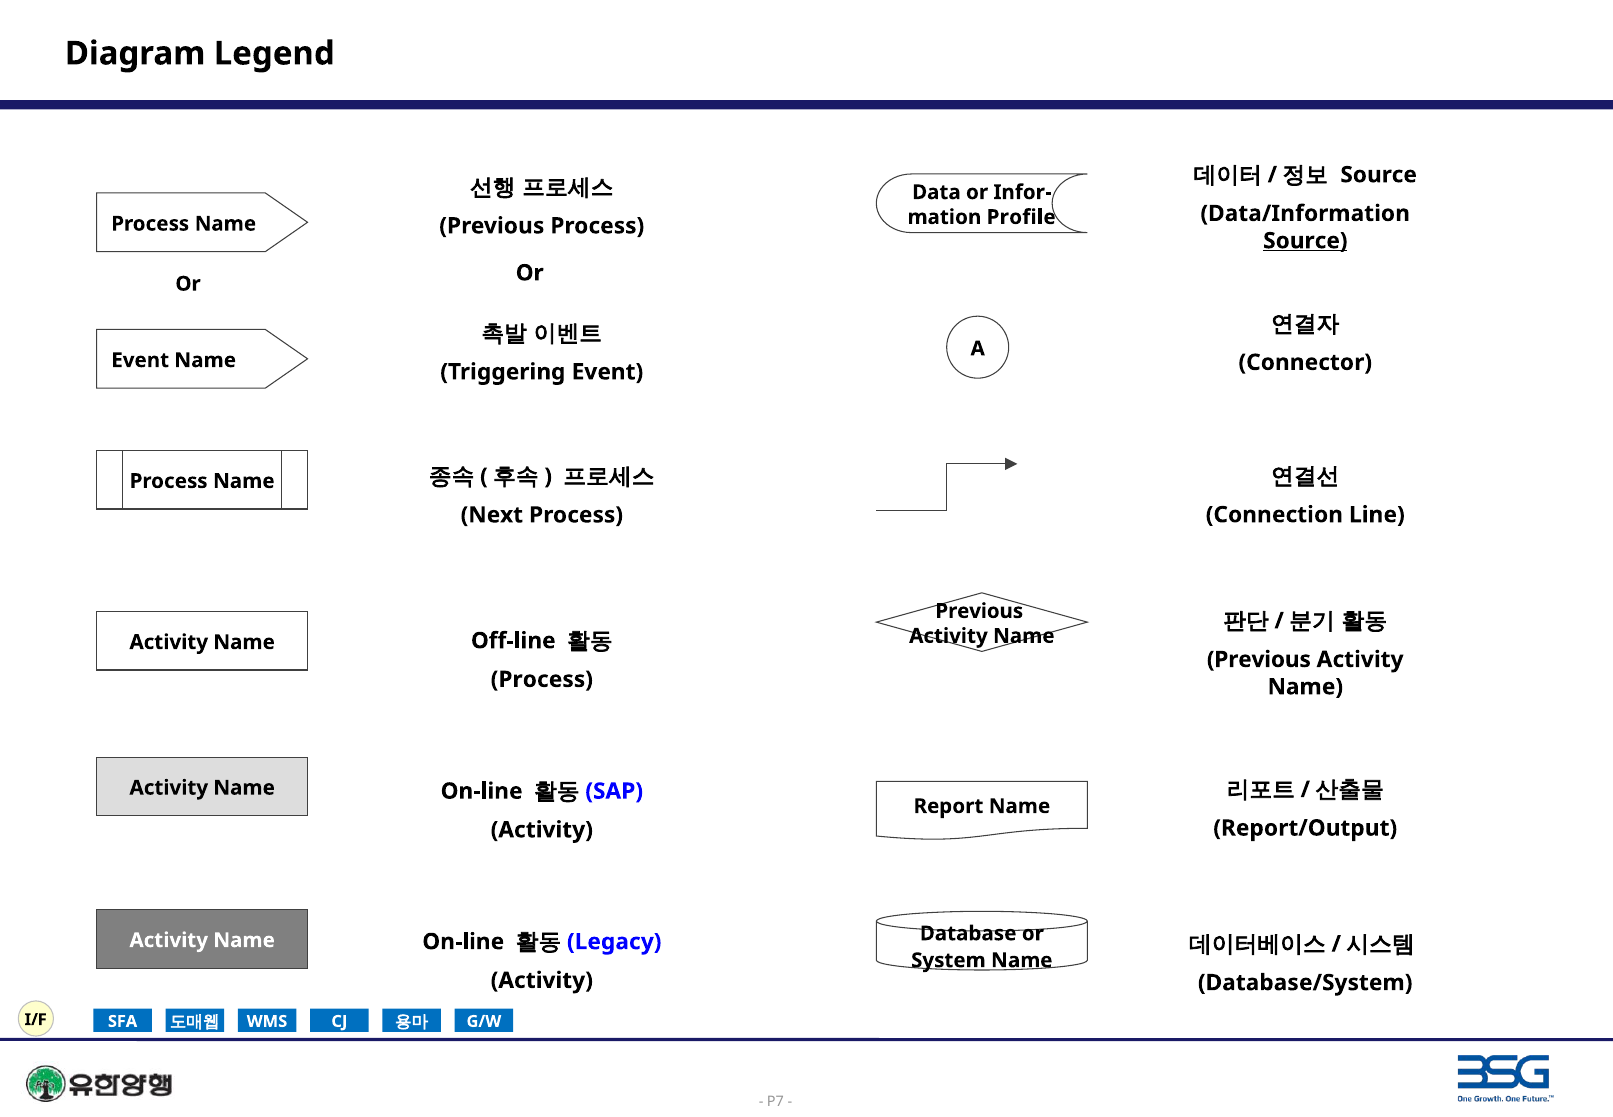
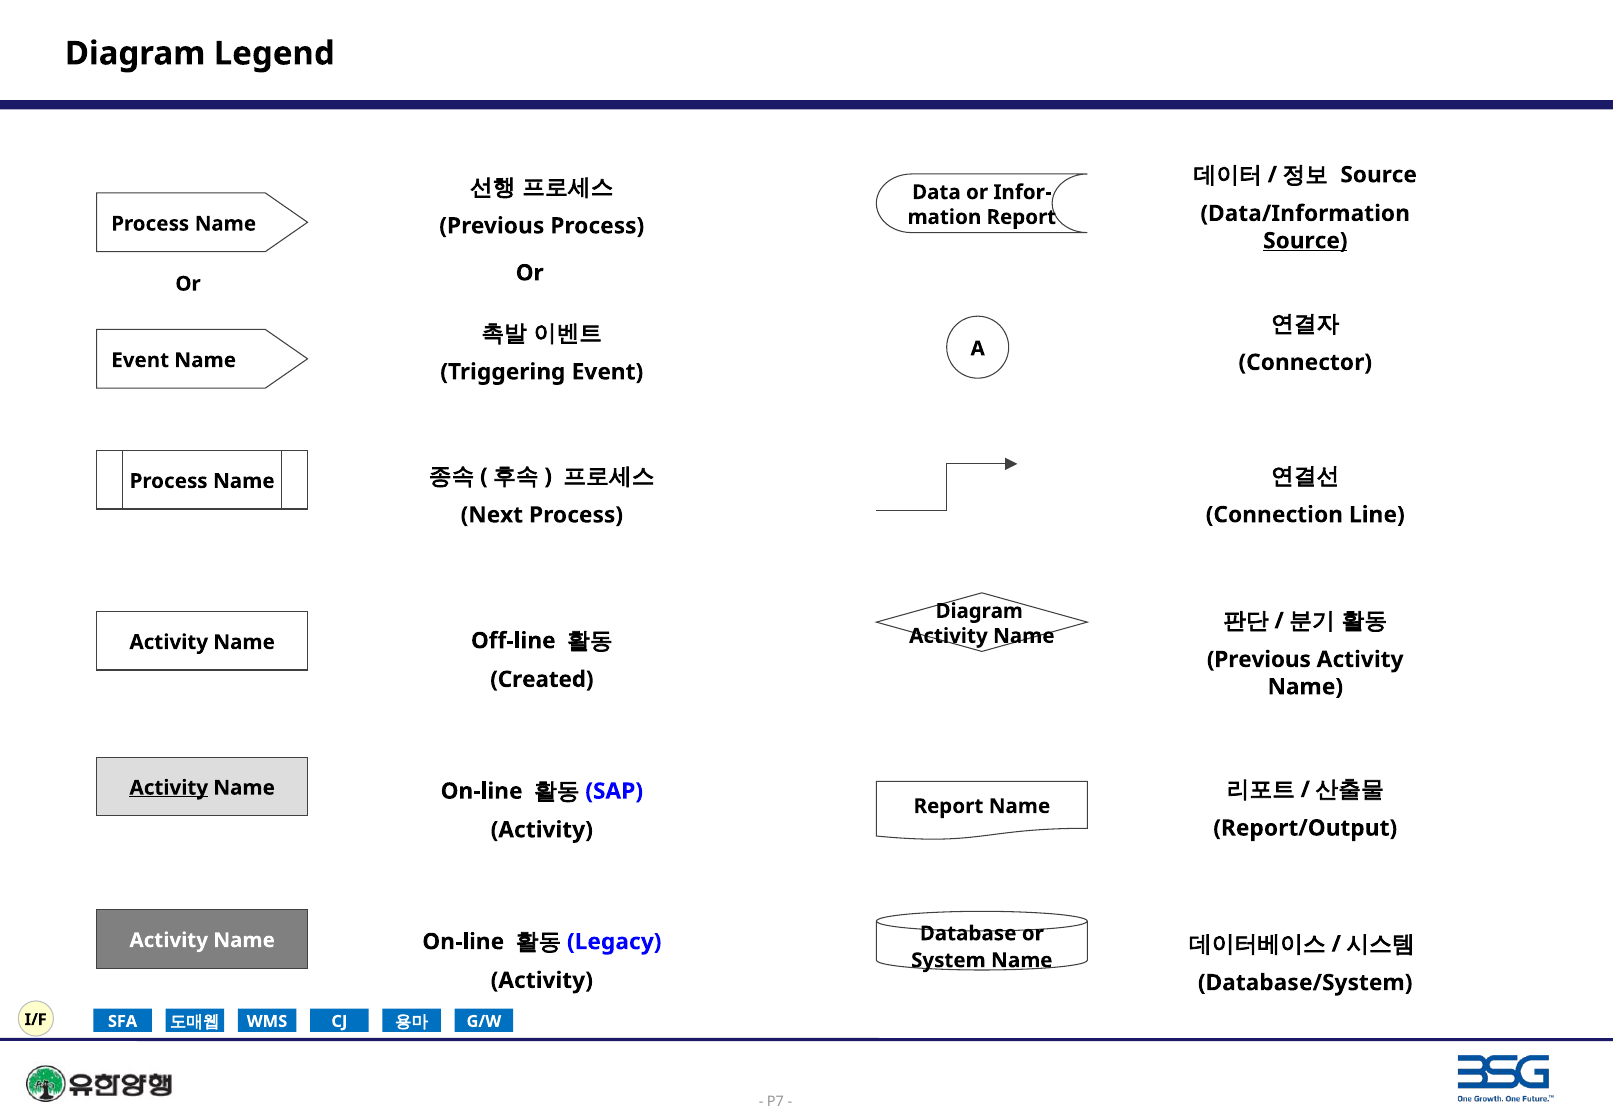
mation Profile: Profile -> Report (1021, 217)
Previous: Previous -> Diagram (979, 611)
Process: Process -> Created (542, 679)
Activity underline: none -> present (169, 788)
